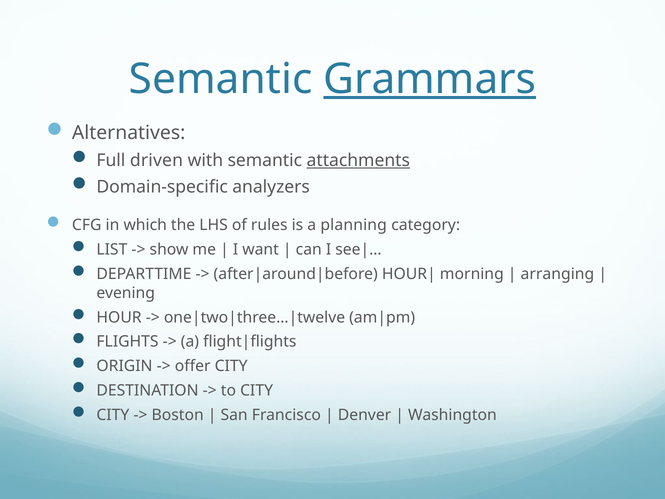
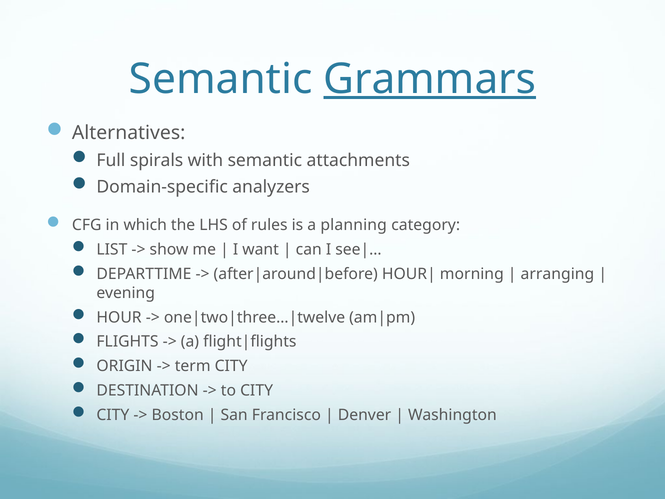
driven: driven -> spirals (157, 160)
attachments underline: present -> none (358, 160)
offer: offer -> term (193, 366)
